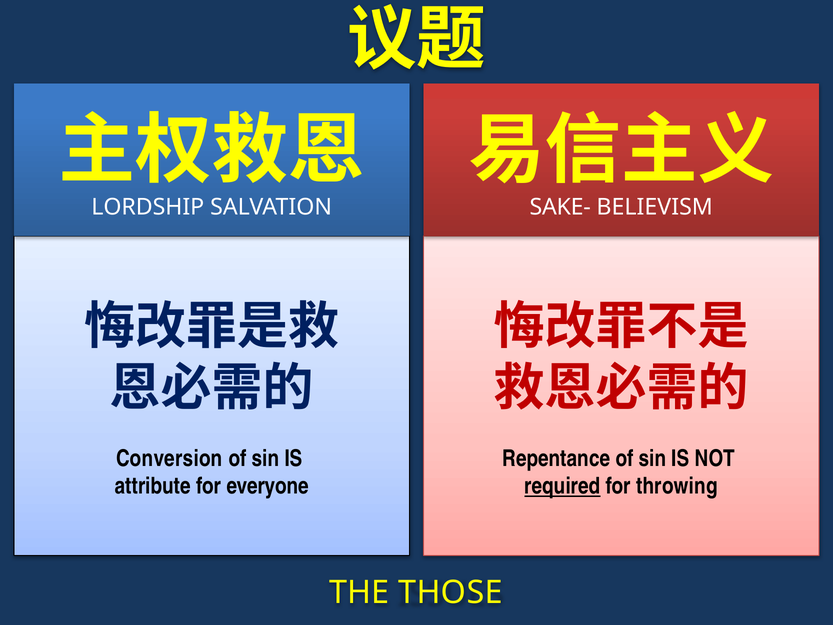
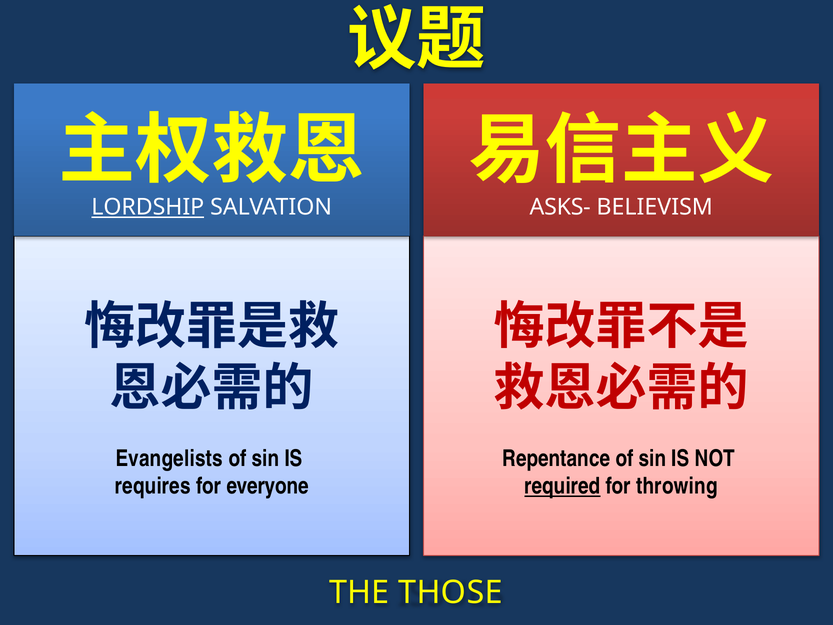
LORDSHIP underline: none -> present (148, 207)
SAKE-: SAKE- -> ASKS- (560, 207)
Conversion: Conversion -> Evangelists (169, 458)
attribute: attribute -> requires (153, 486)
